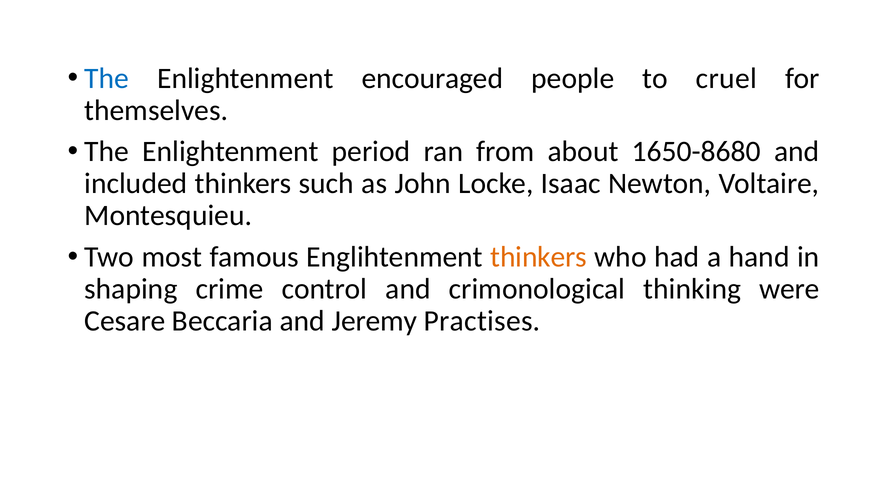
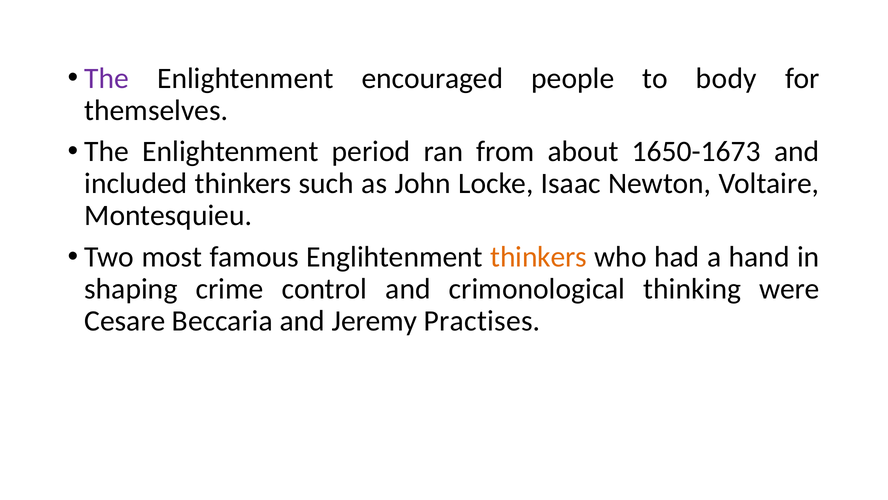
The colour: blue -> purple (107, 78)
cruel: cruel -> body (726, 78)
1650-8680: 1650-8680 -> 1650-1673 (696, 151)
